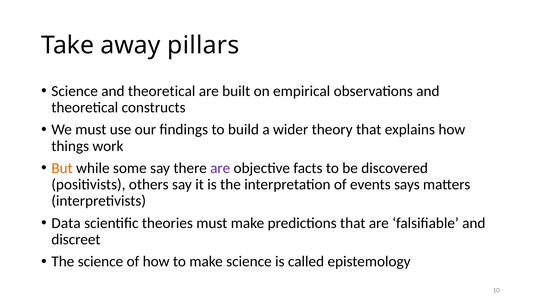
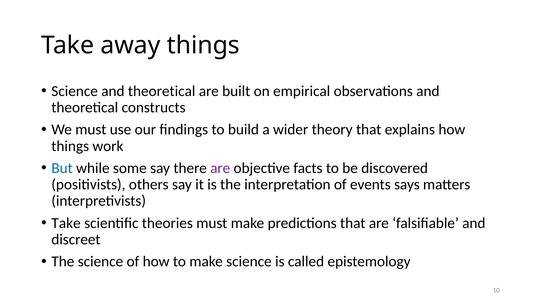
away pillars: pillars -> things (203, 45)
But colour: orange -> blue (62, 168)
Data: Data -> Take (66, 223)
